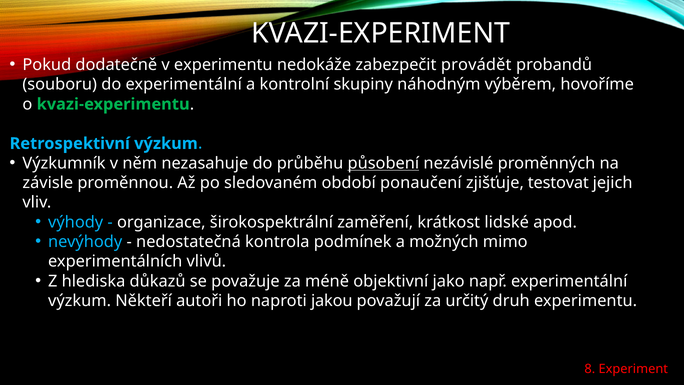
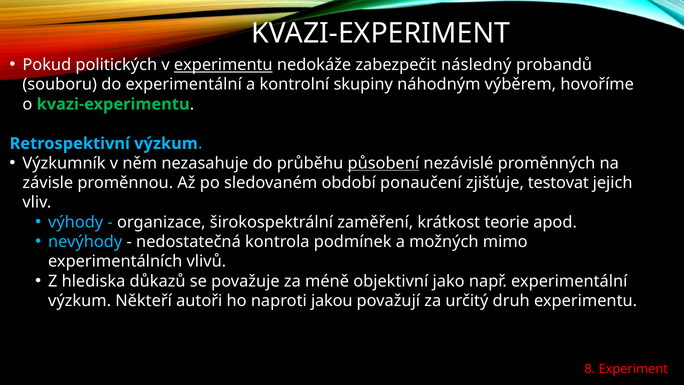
dodatečně: dodatečně -> politických (116, 65)
experimentu underline: none -> present (223, 65)
provádět: provádět -> následný (476, 65)
lidské: lidské -> teorie (507, 222)
